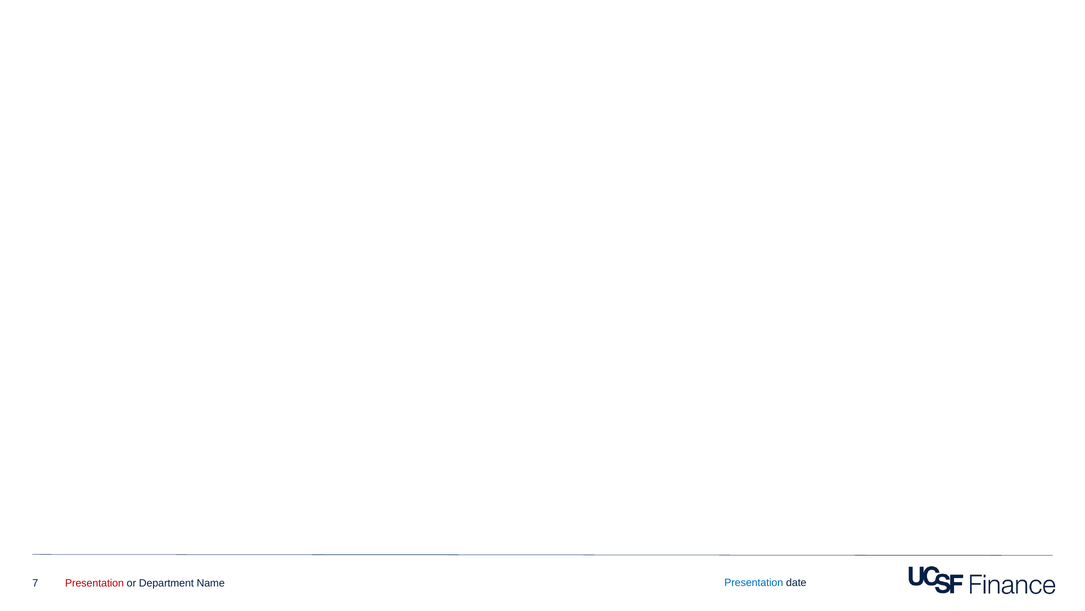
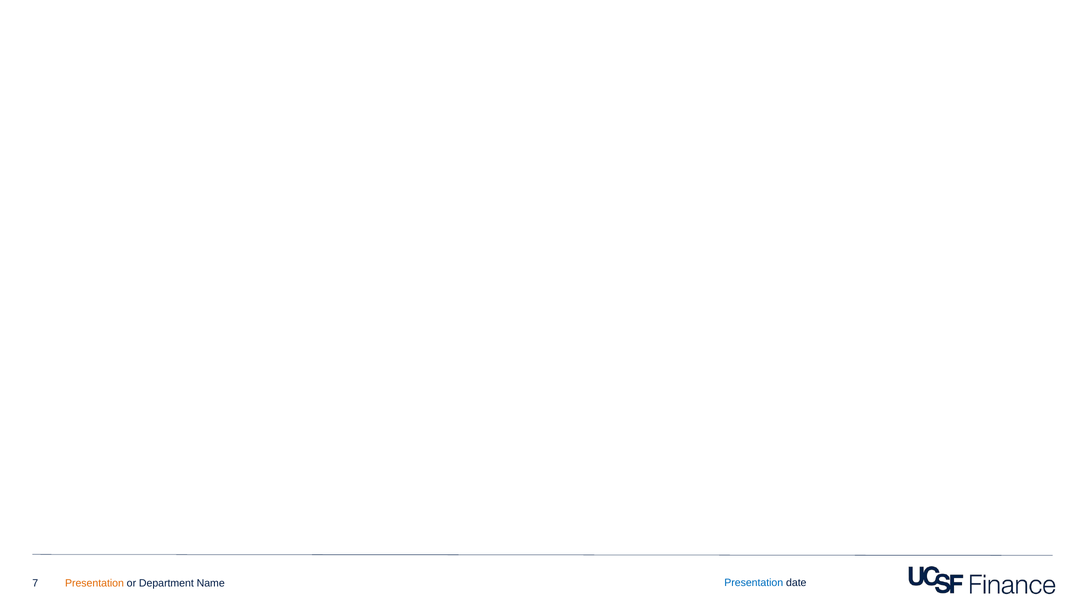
Presentation colour: red -> orange (94, 582)
